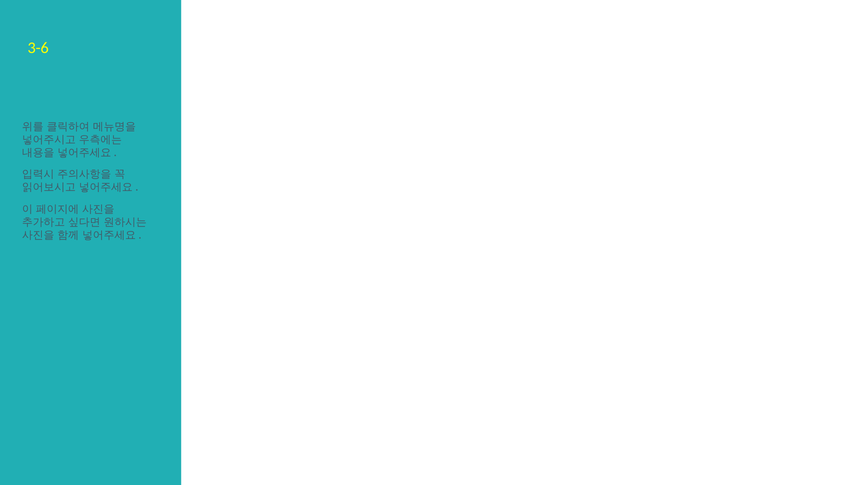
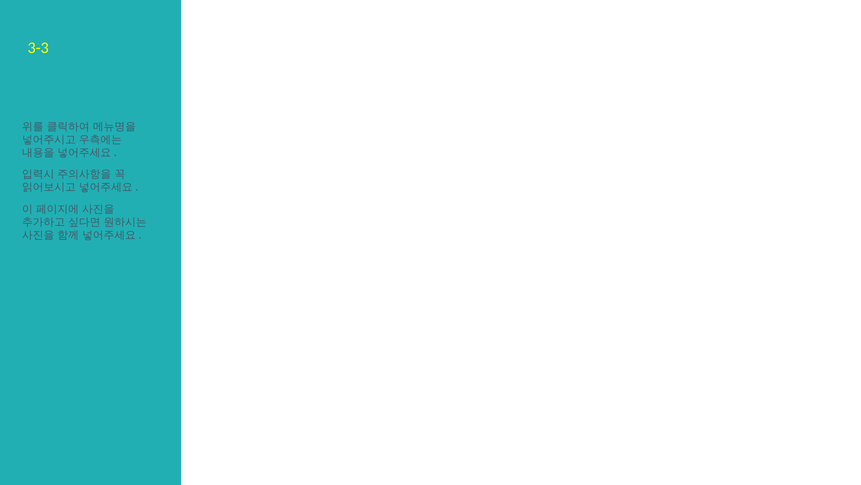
3-6: 3-6 -> 3-3 (38, 48)
